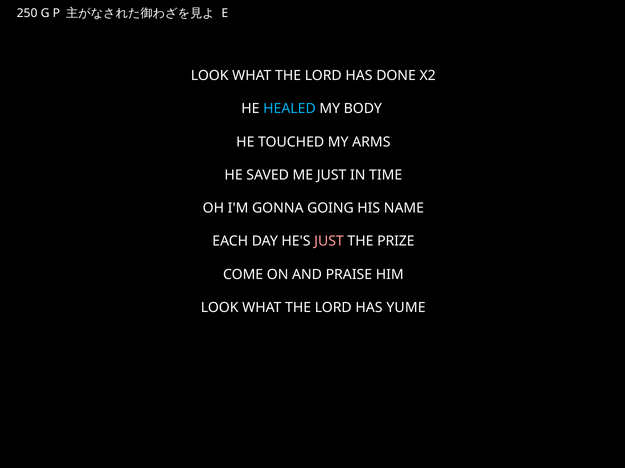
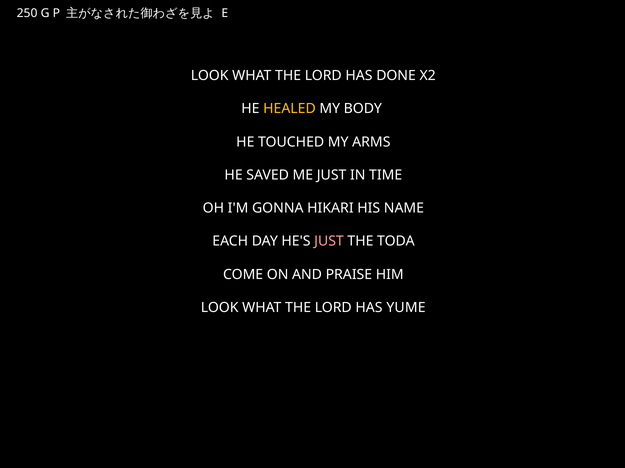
HEALED colour: light blue -> yellow (289, 109)
GOING: GOING -> HIKARI (330, 208)
PRIZE: PRIZE -> TODA (396, 242)
